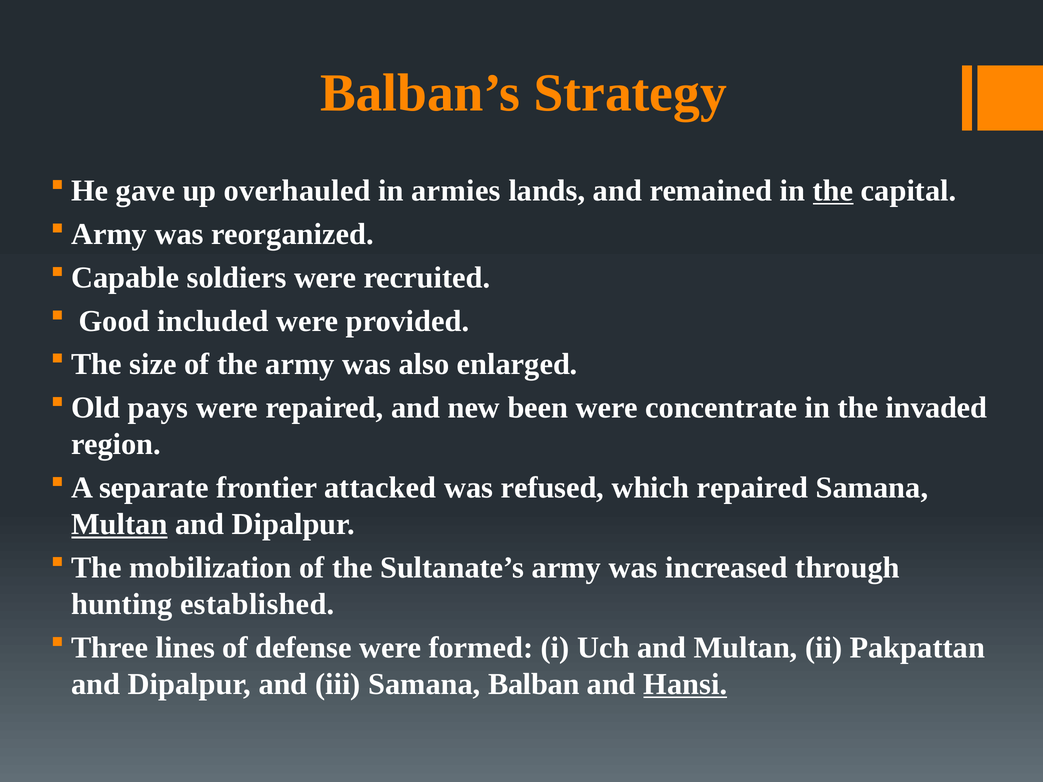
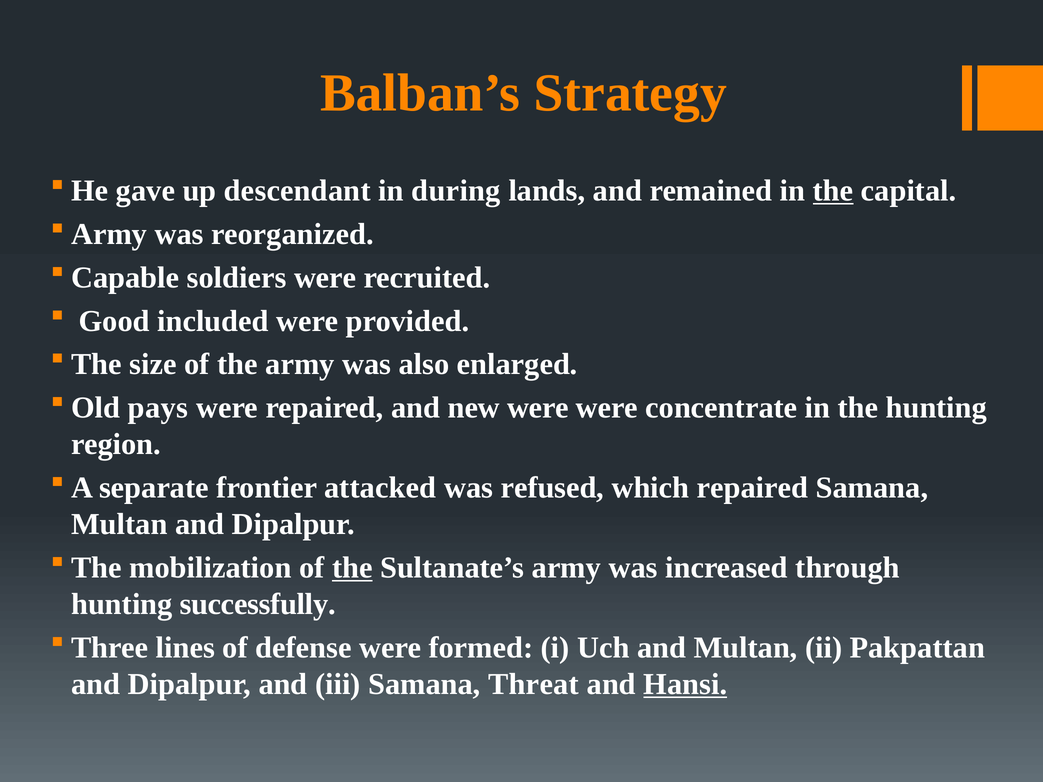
overhauled: overhauled -> descendant (297, 191)
armies: armies -> during (456, 191)
new been: been -> were (538, 408)
the invaded: invaded -> hunting (936, 408)
Multan underline: present -> none (119, 524)
the underline: none -> present (352, 568)
established: established -> successfully (258, 604)
Balban: Balban -> Threat (534, 684)
